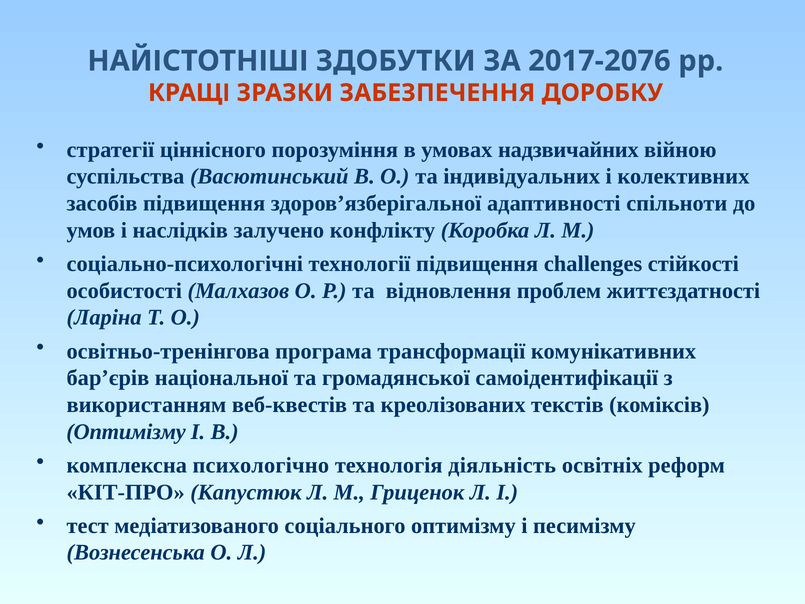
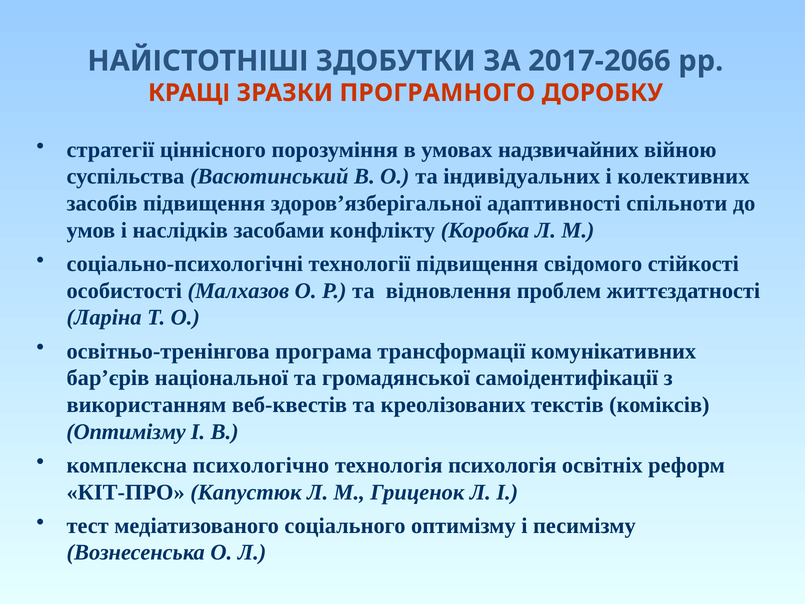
2017-2076: 2017-2076 -> 2017-2066 (599, 61)
ЗАБЕЗПЕЧЕННЯ: ЗАБЕЗПЕЧЕННЯ -> ПРОГРАМНОГО (437, 93)
залучено: залучено -> засобами (279, 230)
challenges: challenges -> свідомого (593, 264)
діяльність: діяльність -> психологія (502, 465)
